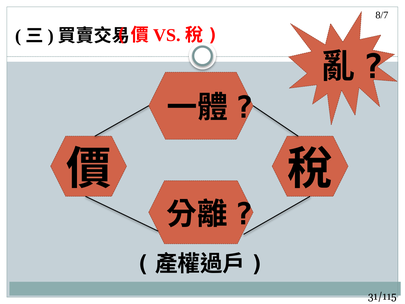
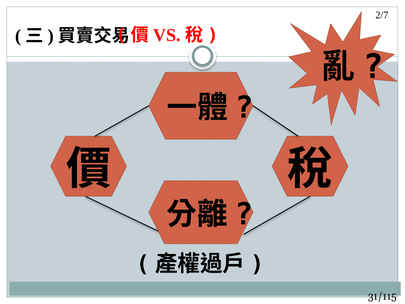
8/7: 8/7 -> 2/7 (382, 15)
